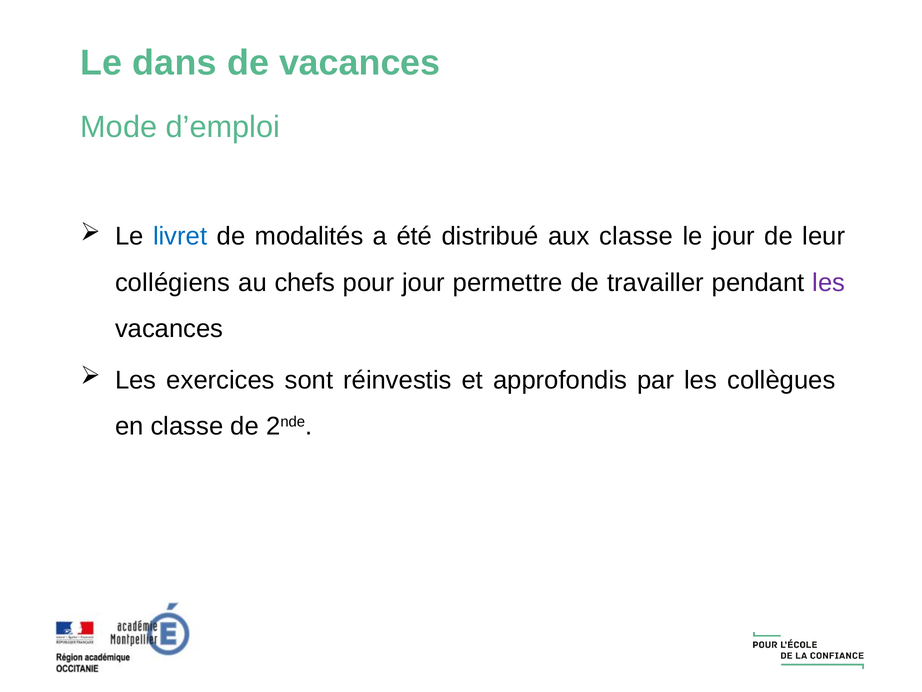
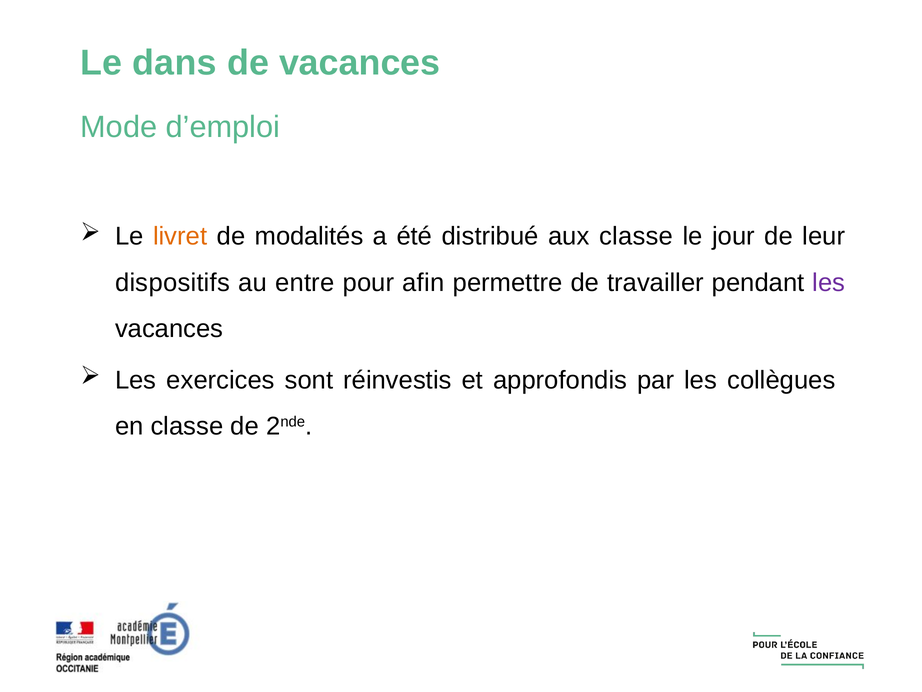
livret colour: blue -> orange (180, 236)
collégiens: collégiens -> dispositifs (173, 282)
chefs: chefs -> entre (305, 282)
pour jour: jour -> afin (423, 282)
